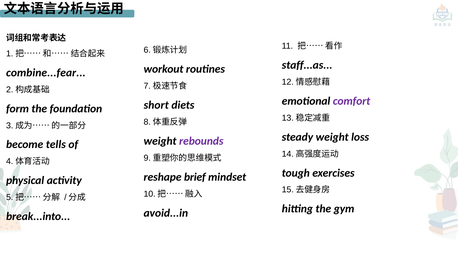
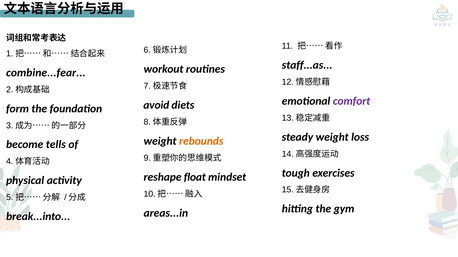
short: short -> avoid (156, 105)
rebounds colour: purple -> orange (201, 141)
brief: brief -> float (195, 177)
avoid...in: avoid...in -> areas...in (166, 214)
